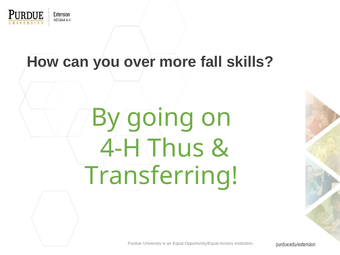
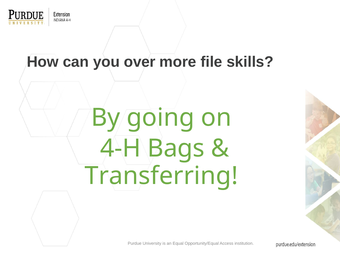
fall: fall -> file (211, 62)
Thus: Thus -> Bags (176, 148)
